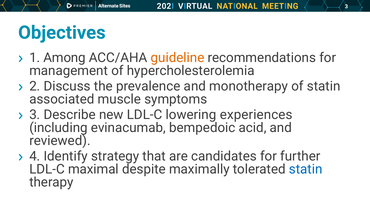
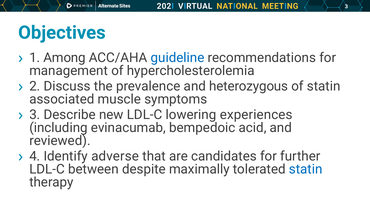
guideline colour: orange -> blue (178, 58)
monotherapy: monotherapy -> heterozygous (249, 86)
strategy: strategy -> adverse (115, 156)
maximal: maximal -> between (93, 169)
